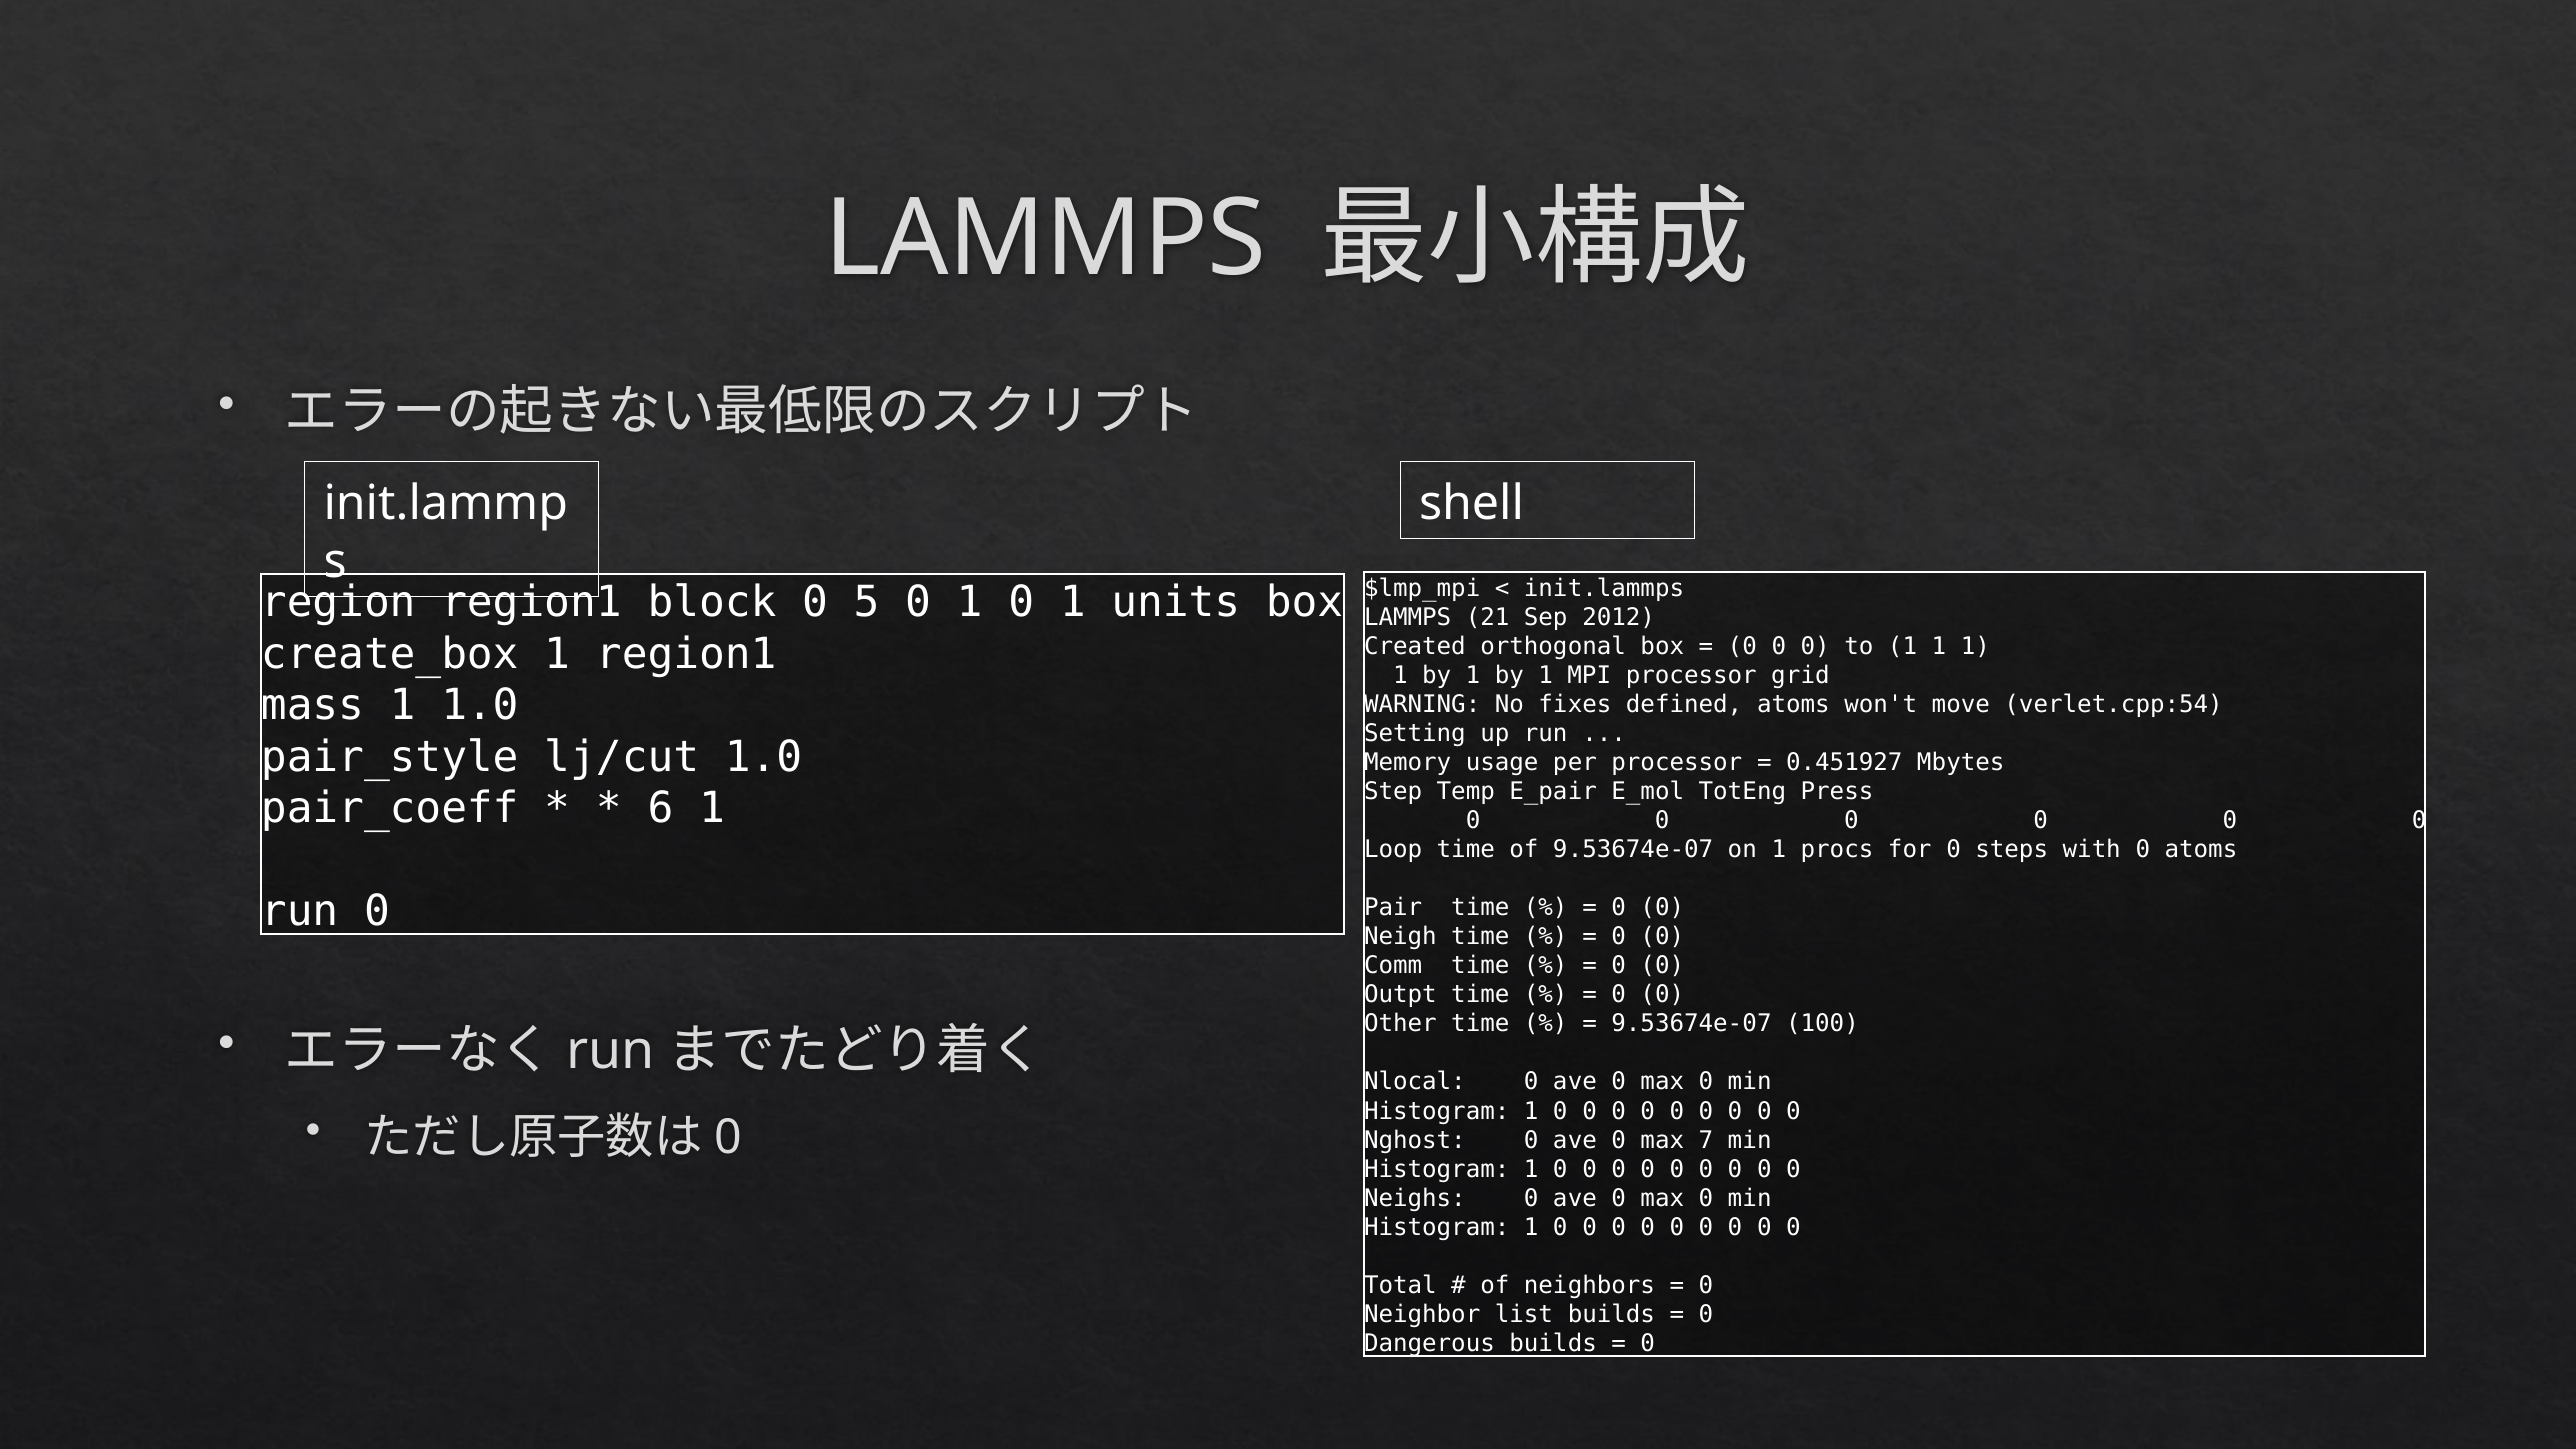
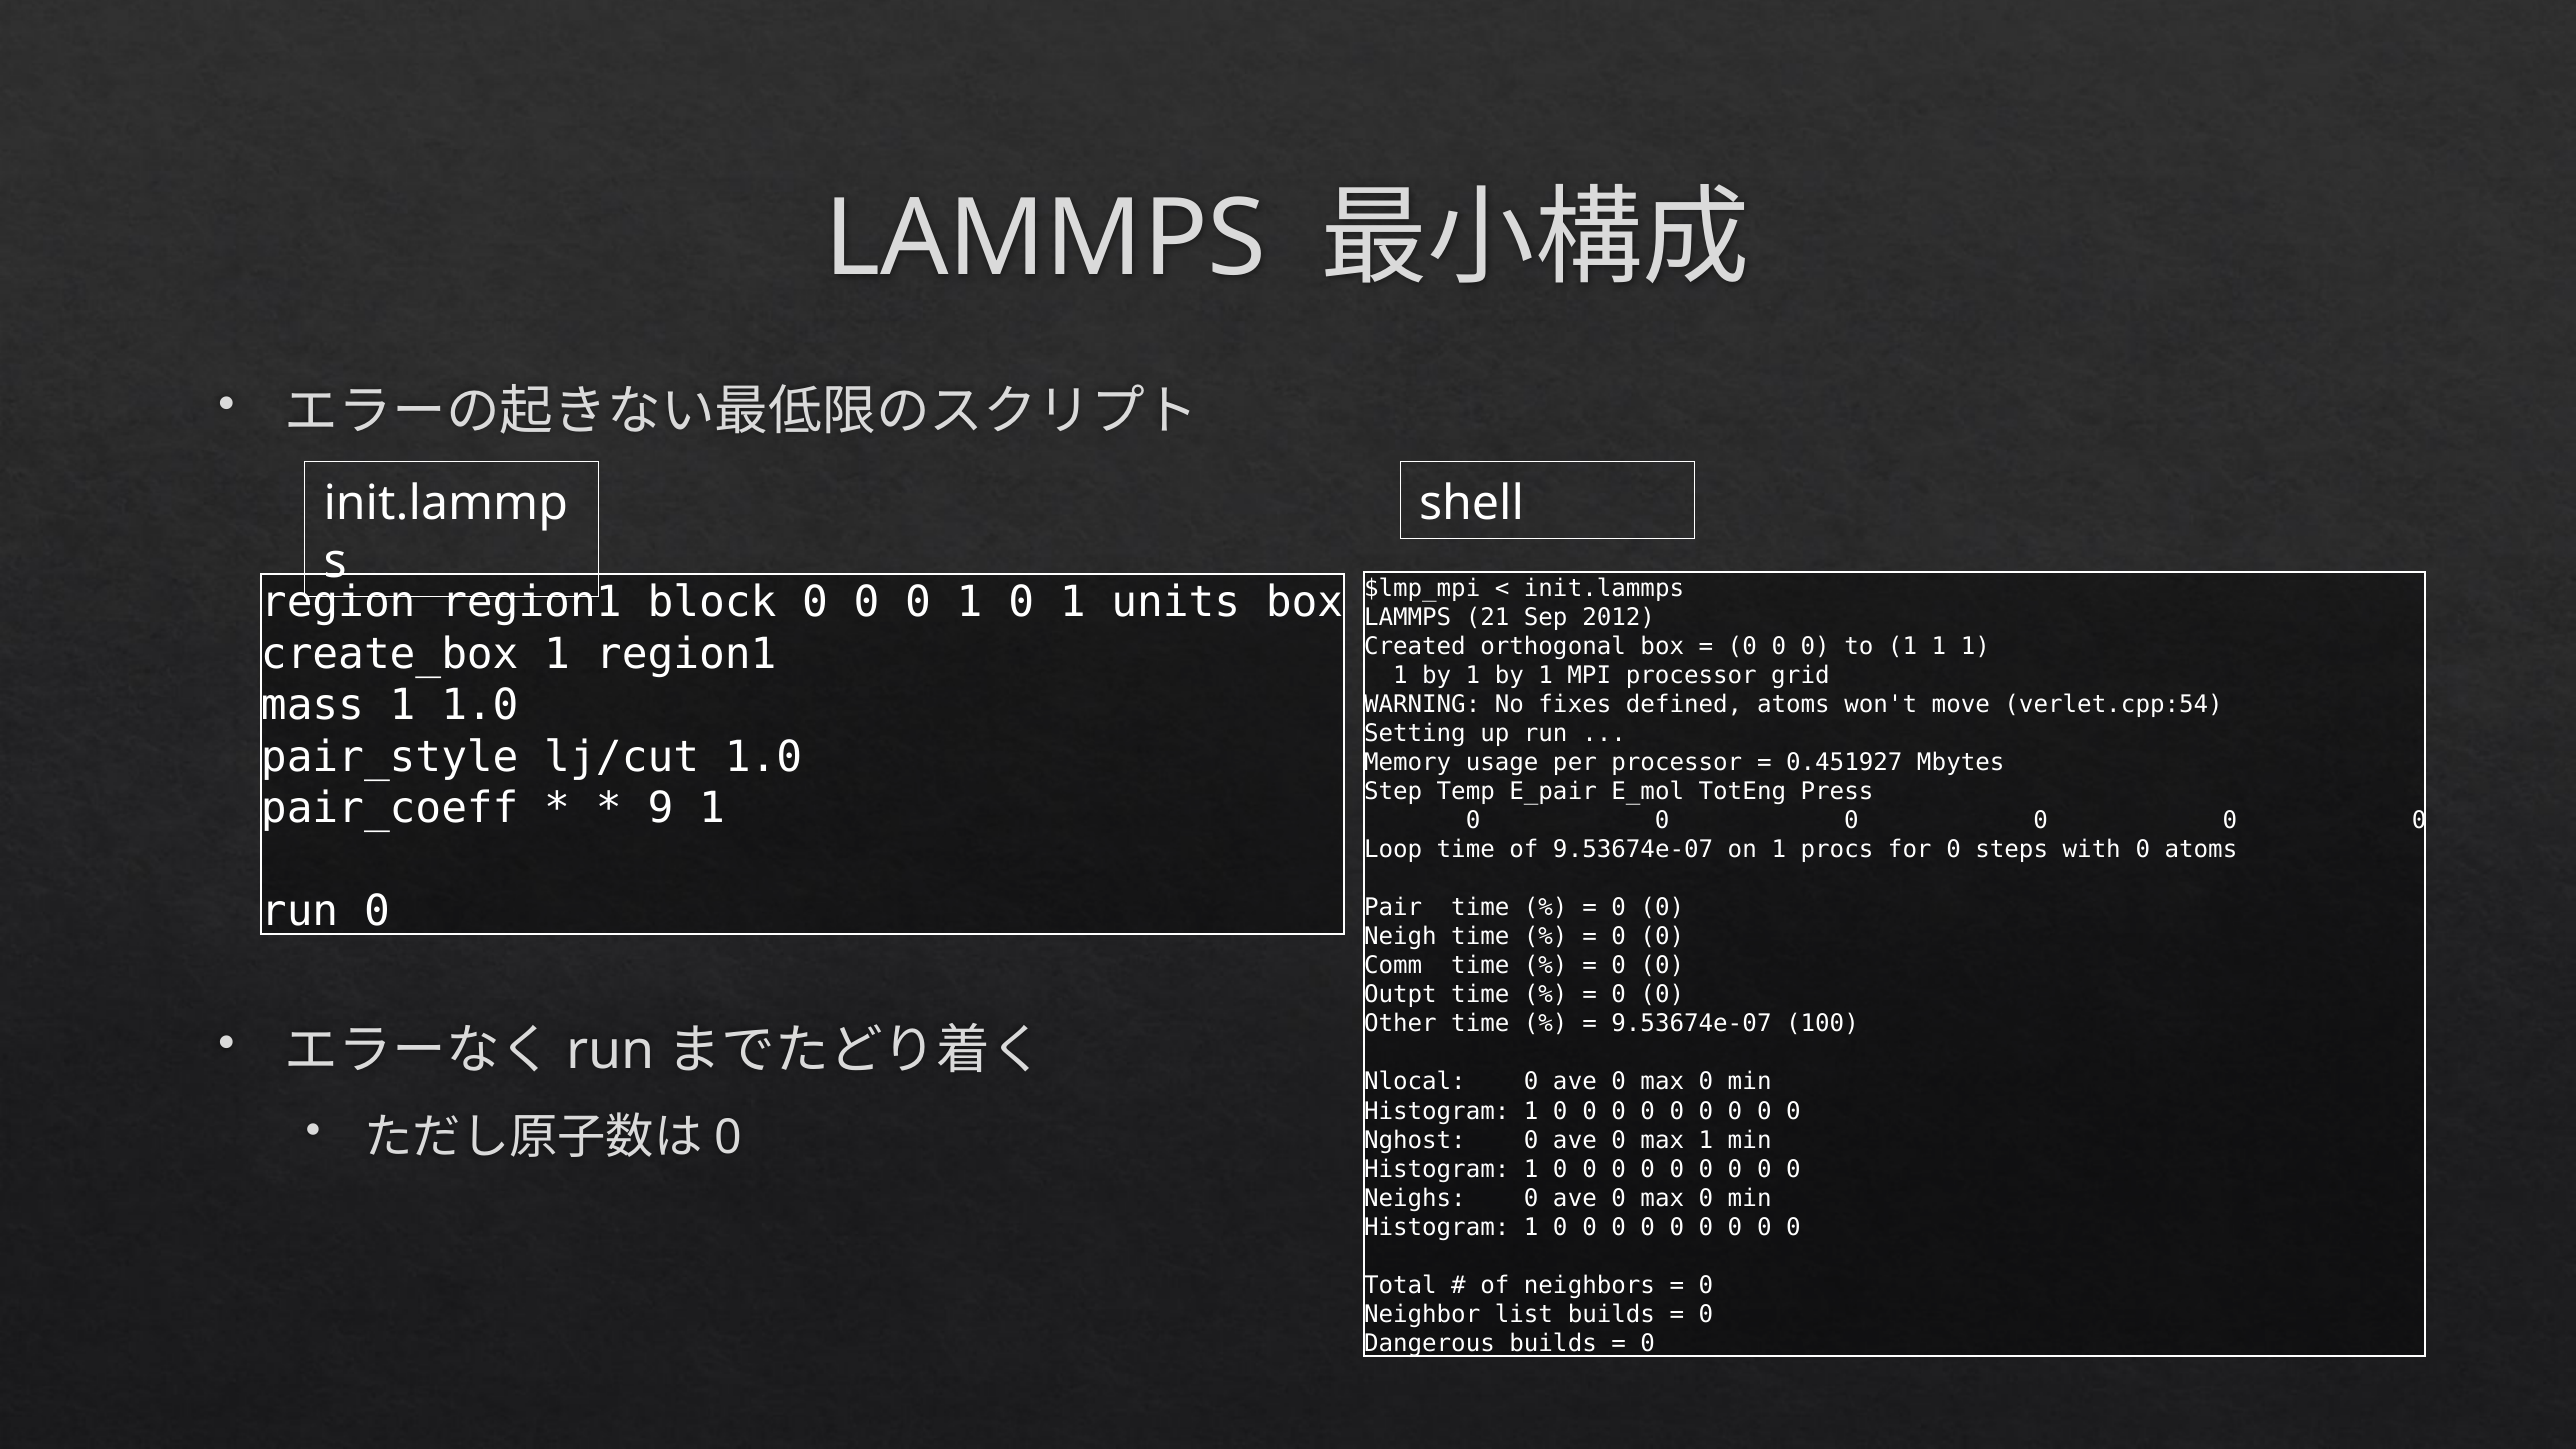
block 0 5: 5 -> 0 (867, 602)
6: 6 -> 9 (660, 808)
max 7: 7 -> 1 (1706, 1140)
